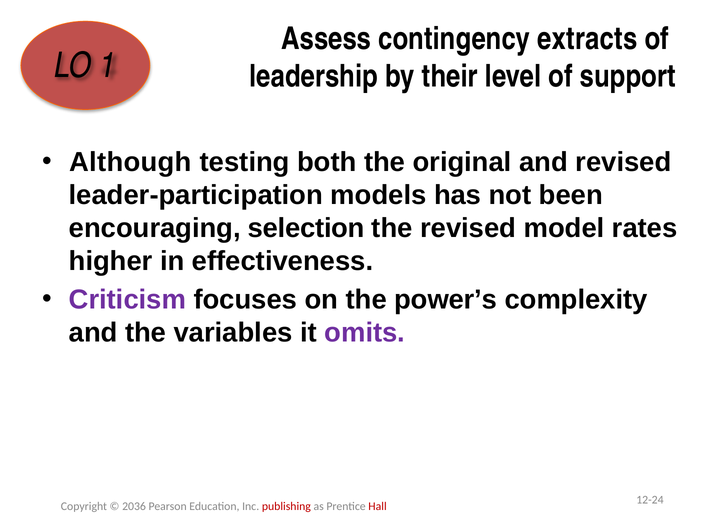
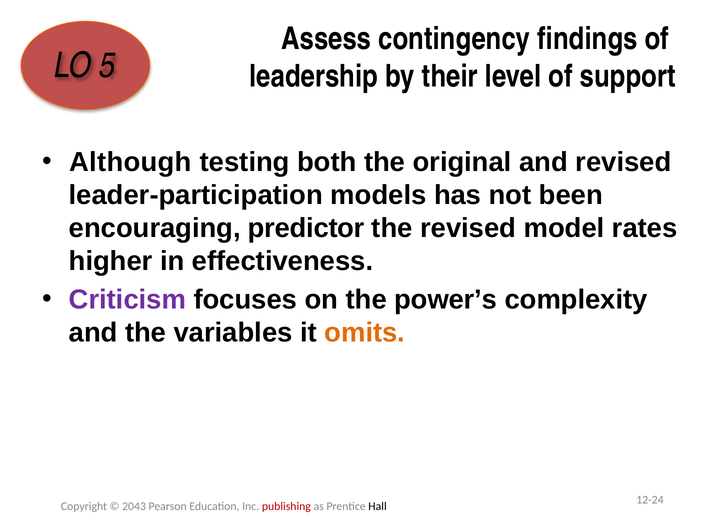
extracts: extracts -> findings (587, 39)
1: 1 -> 5 (107, 66)
selection: selection -> predictor (306, 228)
omits colour: purple -> orange (365, 333)
2036: 2036 -> 2043 (134, 506)
Hall colour: red -> black (378, 506)
